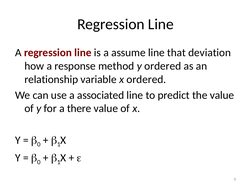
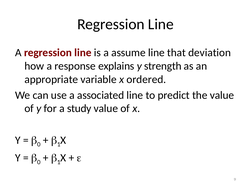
method: method -> explains (116, 66)
y ordered: ordered -> strength (163, 66)
relationship: relationship -> appropriate (51, 79)
there: there -> study (79, 109)
